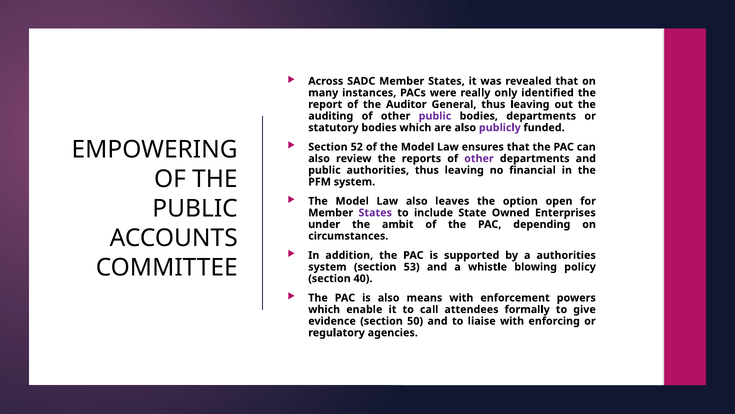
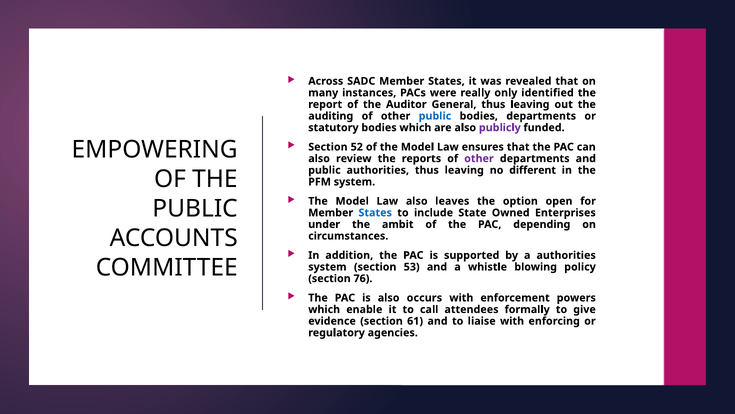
public colour: purple -> blue (435, 116)
financial: financial -> different (533, 170)
States colour: purple -> blue (375, 212)
40: 40 -> 76 (363, 278)
means: means -> occurs (424, 297)
50: 50 -> 61 (415, 321)
